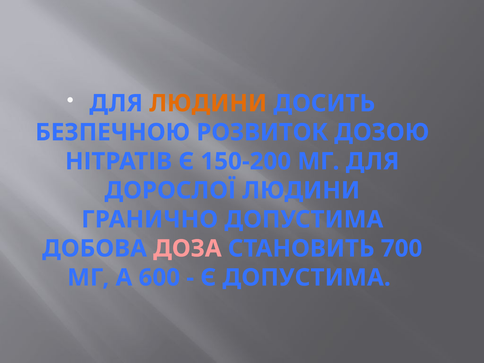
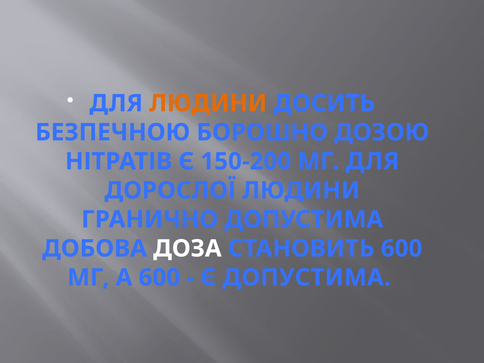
РОЗВИТОК: РОЗВИТОК -> БОРОШНО (262, 132)
ДОЗА colour: pink -> white (187, 249)
СТАНОВИТЬ 700: 700 -> 600 (402, 249)
